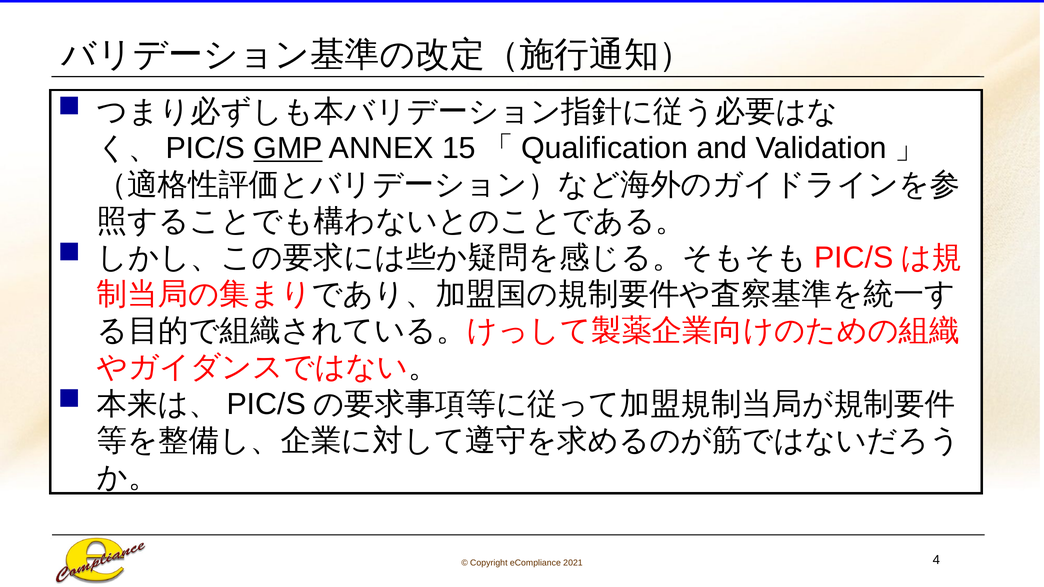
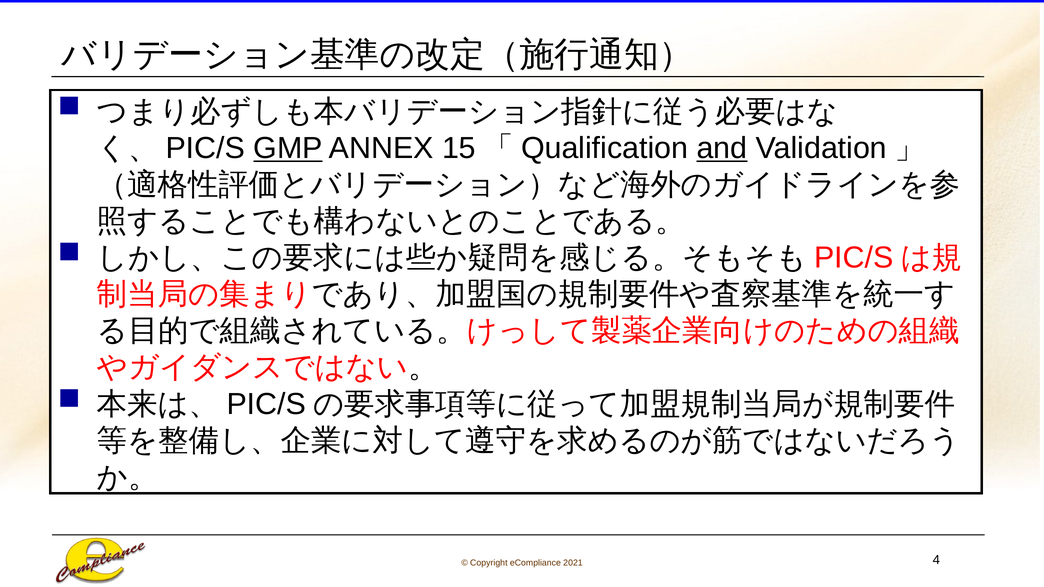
and underline: none -> present (722, 148)
